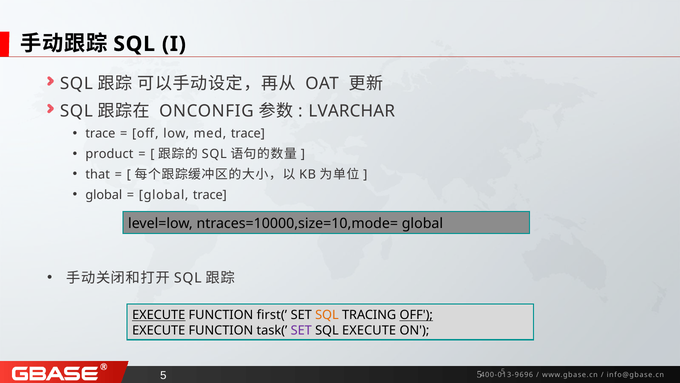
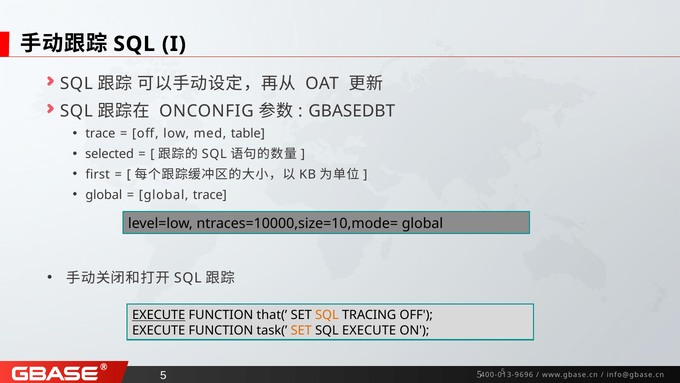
LVARCHAR: LVARCHAR -> GBASEDBT (352, 111)
med trace: trace -> table (248, 133)
product: product -> selected (110, 154)
that: that -> first (98, 174)
first(: first( -> that( (272, 315)
OFF underline: present -> none (416, 315)
SET colour: purple -> orange (301, 330)
